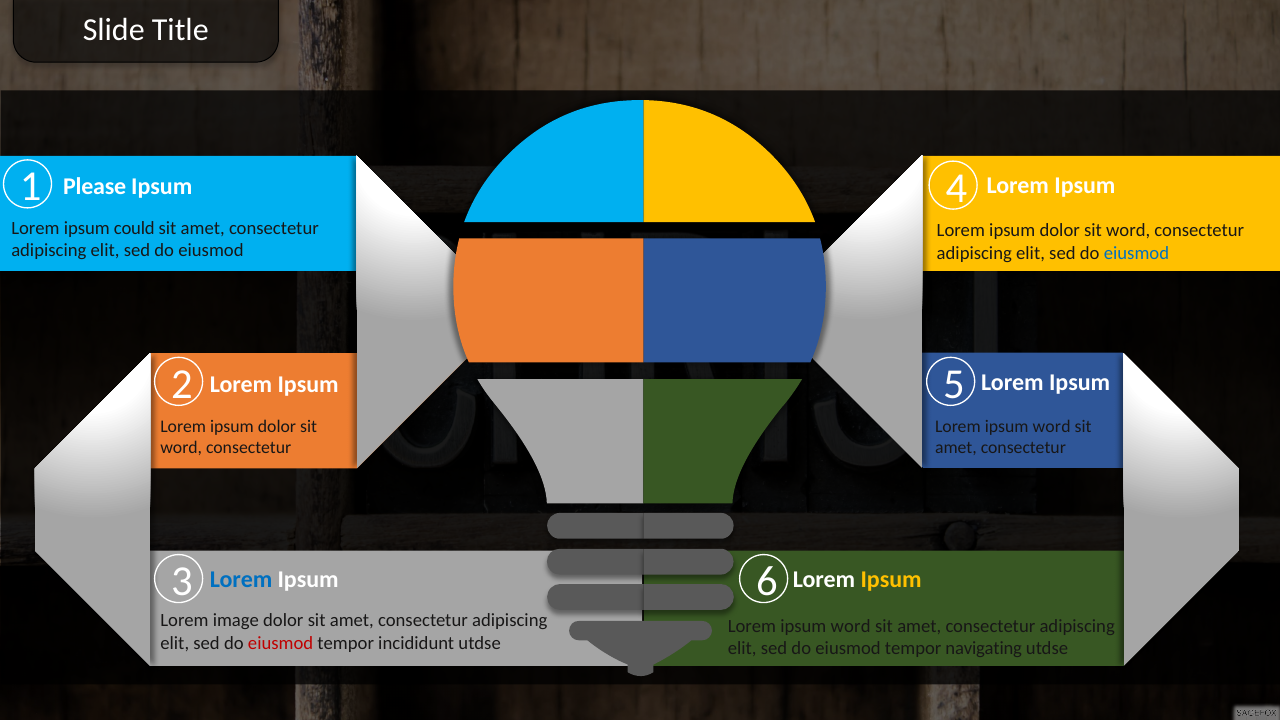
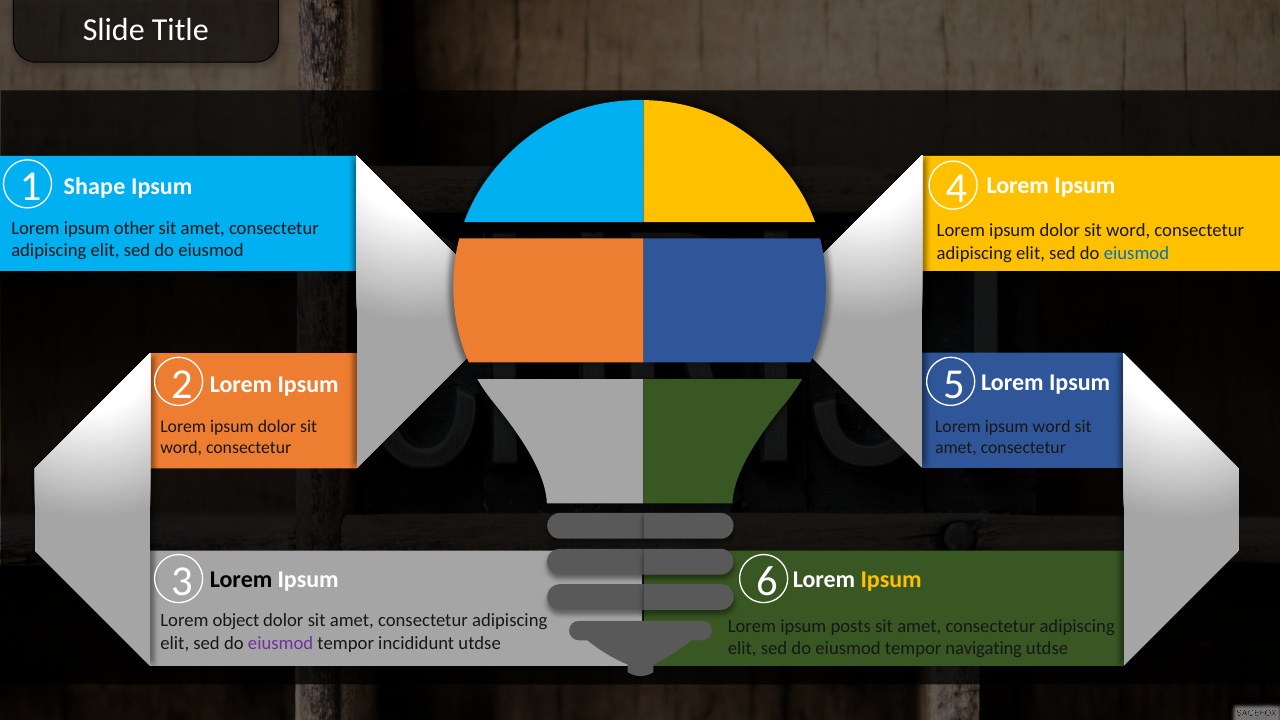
Please: Please -> Shape (94, 186)
could: could -> other (134, 228)
Lorem colour: blue -> black (241, 580)
image: image -> object (236, 621)
word: word -> posts (851, 626)
eiusmod colour: red -> purple (281, 643)
